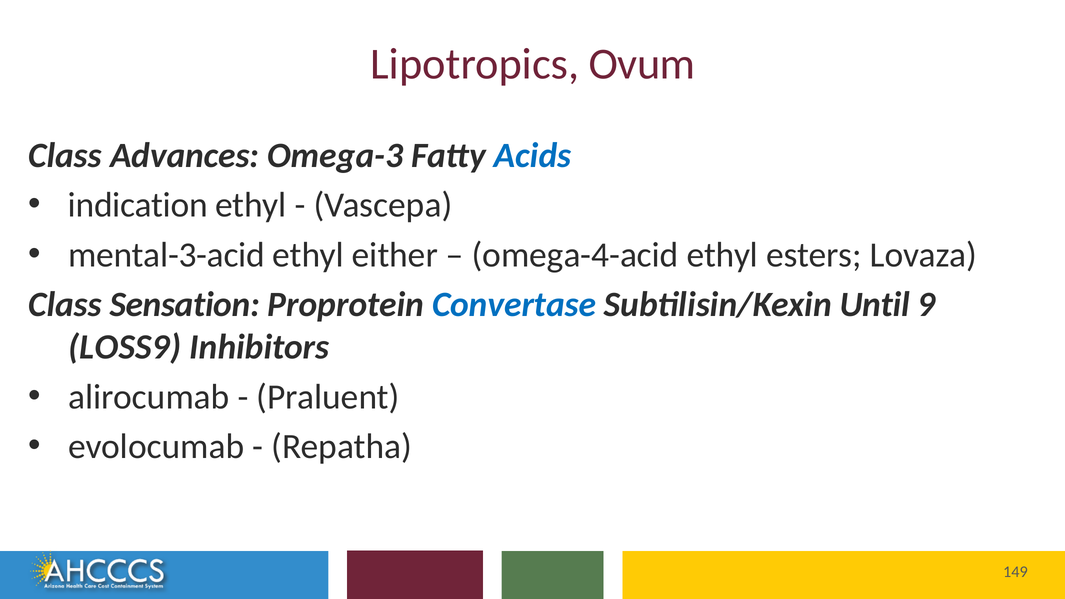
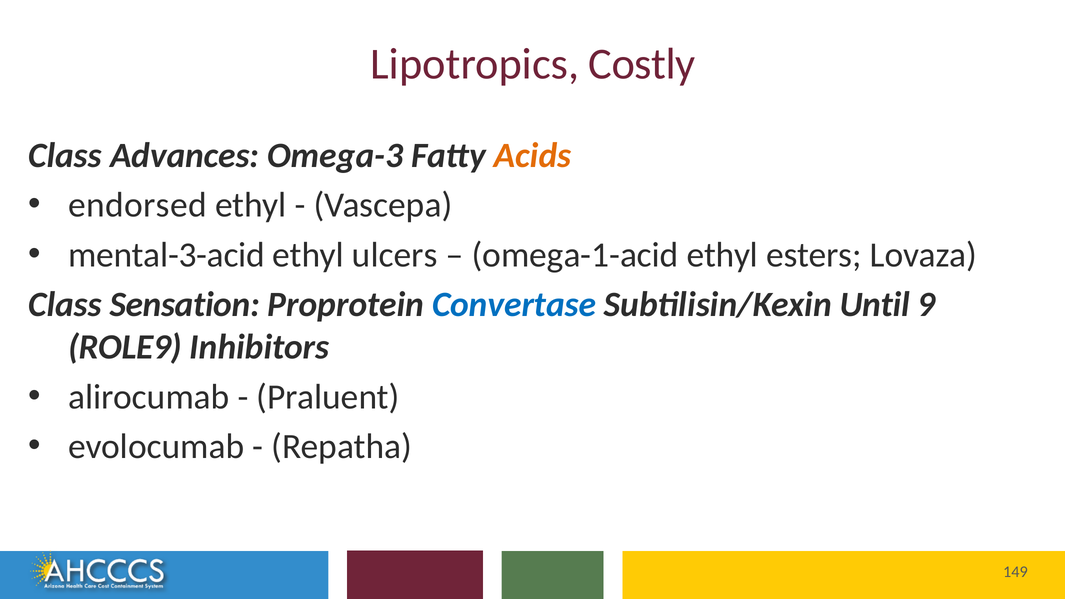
Ovum: Ovum -> Costly (642, 64)
Acids colour: blue -> orange (533, 155)
indication: indication -> endorsed (137, 205)
either: either -> ulcers (395, 255)
omega-4-acid: omega-4-acid -> omega-1-acid (575, 255)
LOSS9: LOSS9 -> ROLE9 (125, 347)
